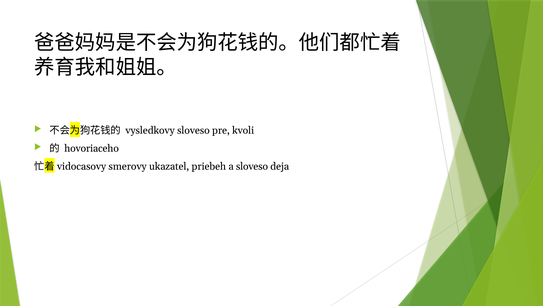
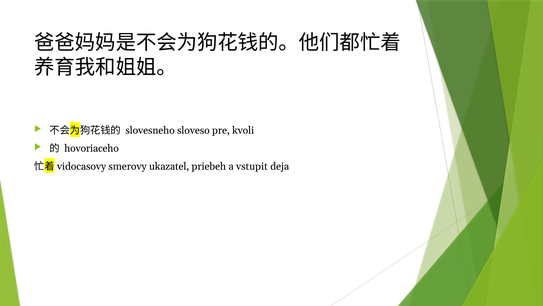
vysledkovy: vysledkovy -> slovesneho (150, 130)
a sloveso: sloveso -> vstupit (252, 166)
